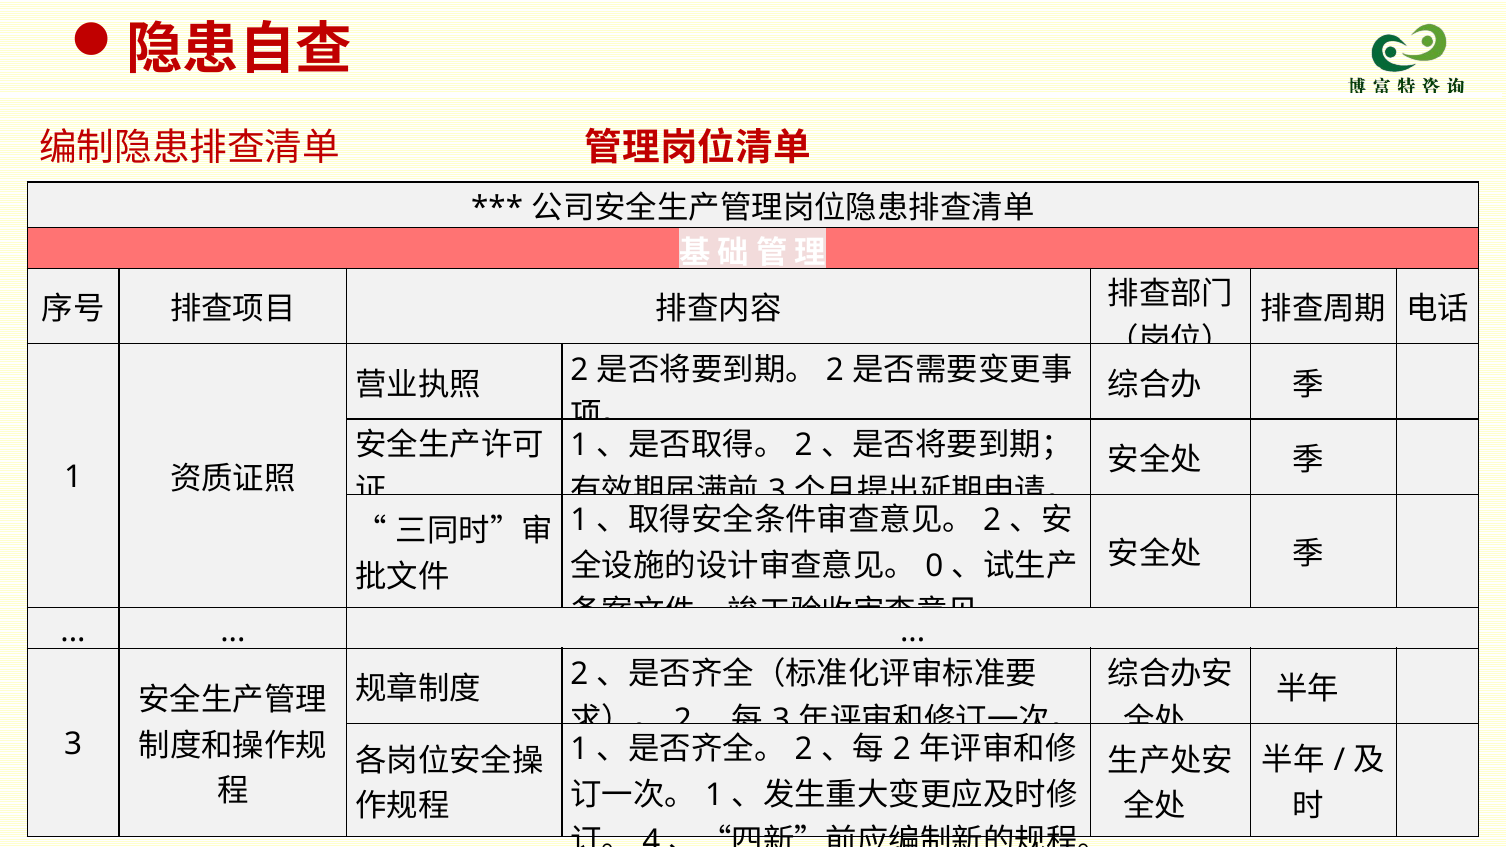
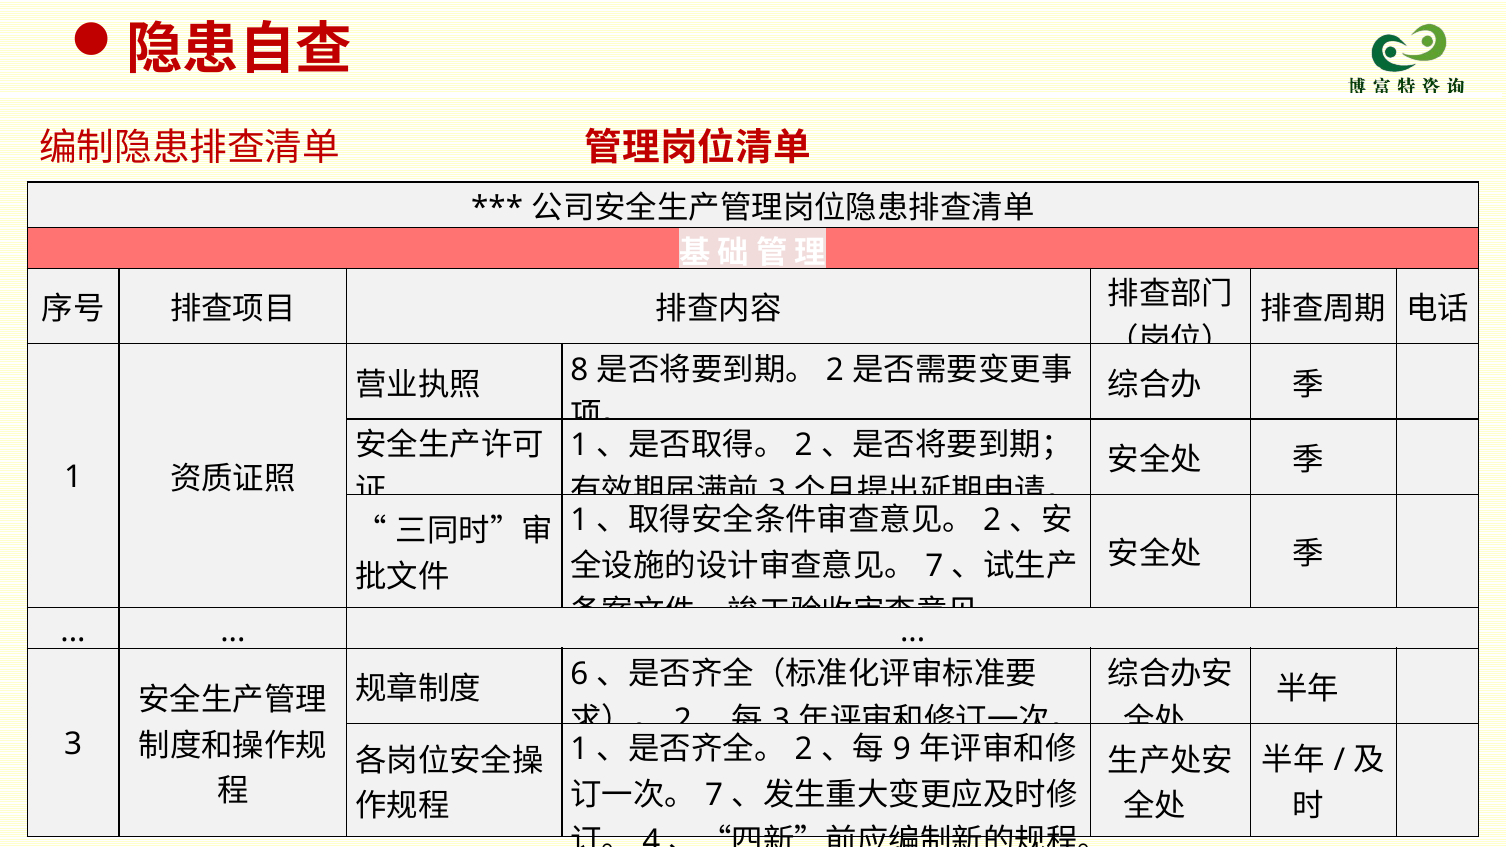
2: 2 -> 8 (579, 370)
0: 0 -> 7 (934, 566)
2: 2 -> 6 (579, 674)
2: 2 -> 9 (902, 750)
1: 1 -> 7 (714, 795)
